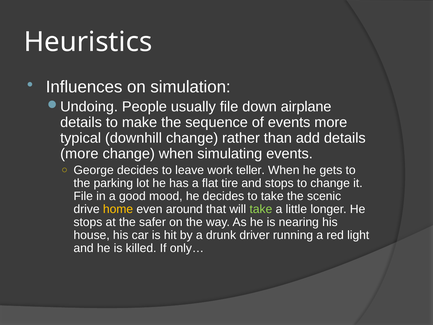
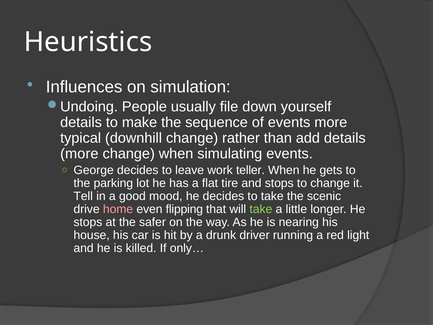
airplane: airplane -> yourself (306, 107)
File: File -> Tell (83, 196)
home colour: yellow -> pink (118, 209)
around: around -> flipping (184, 209)
